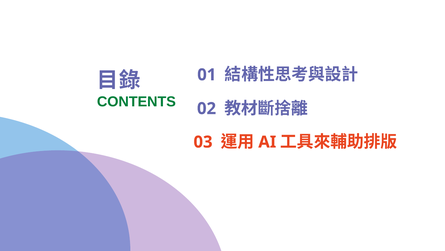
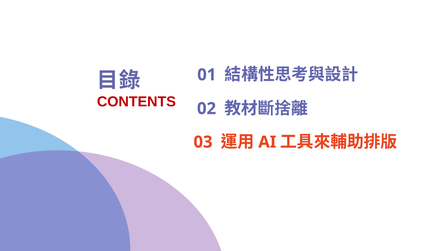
CONTENTS colour: green -> red (136, 102)
